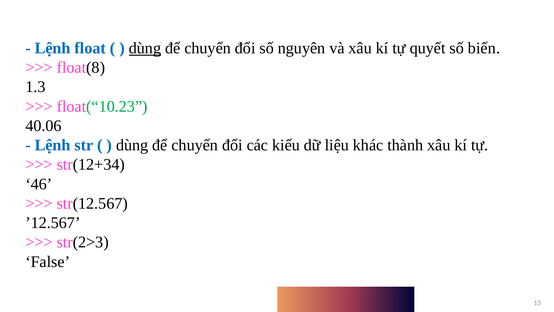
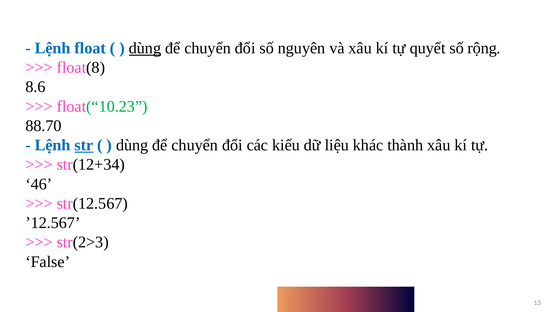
biến: biến -> rộng (484, 48)
1.3: 1.3 -> 8.6 (35, 87)
40.06: 40.06 -> 88.70 (44, 126)
str underline: none -> present (84, 145)
